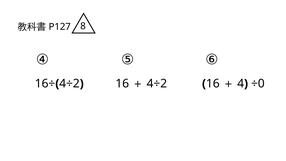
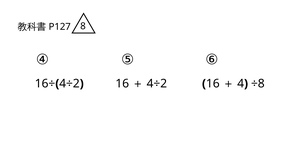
÷0: ÷0 -> ÷8 (258, 84)
